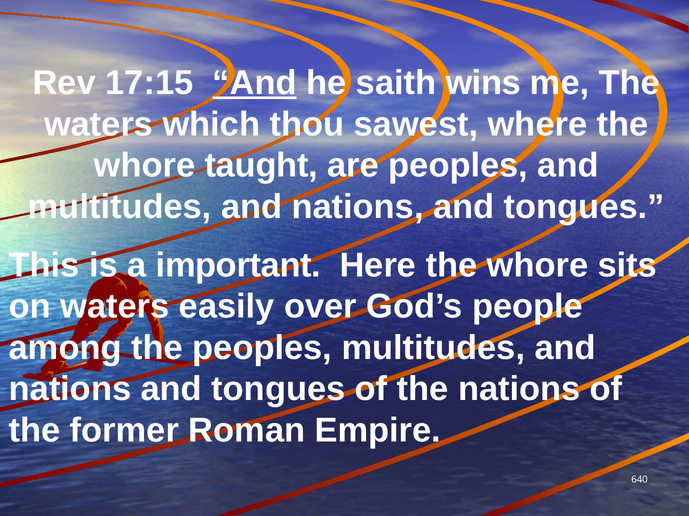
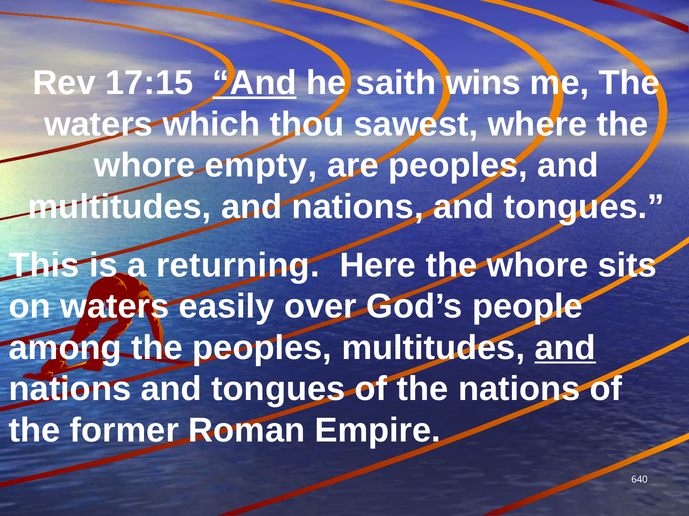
taught: taught -> empty (261, 166)
important: important -> returning (238, 266)
and underline: none -> present (565, 348)
